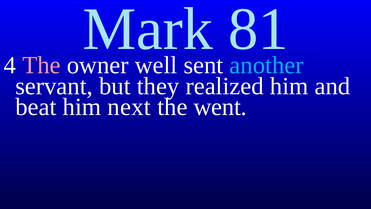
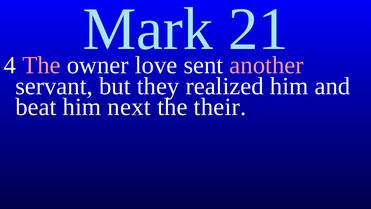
81: 81 -> 21 (258, 29)
well: well -> love (156, 65)
another colour: light blue -> pink (267, 65)
went: went -> their (220, 107)
